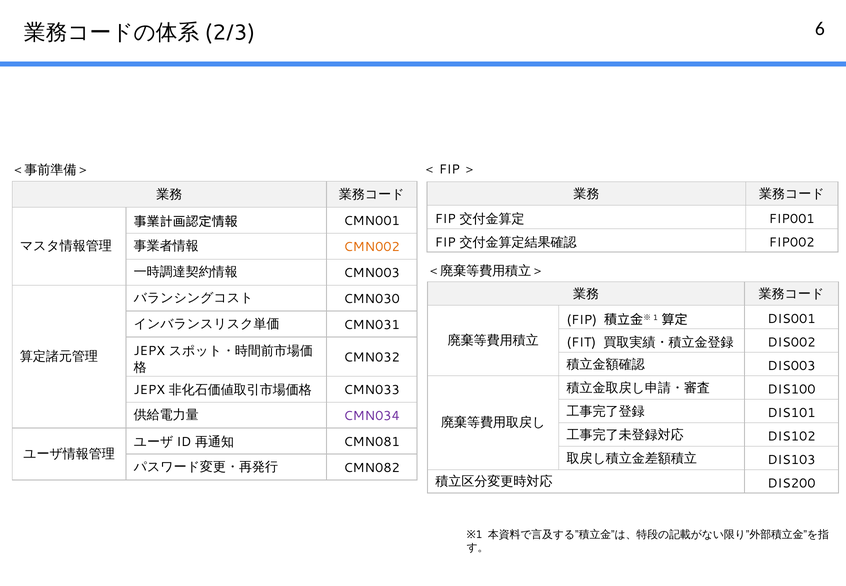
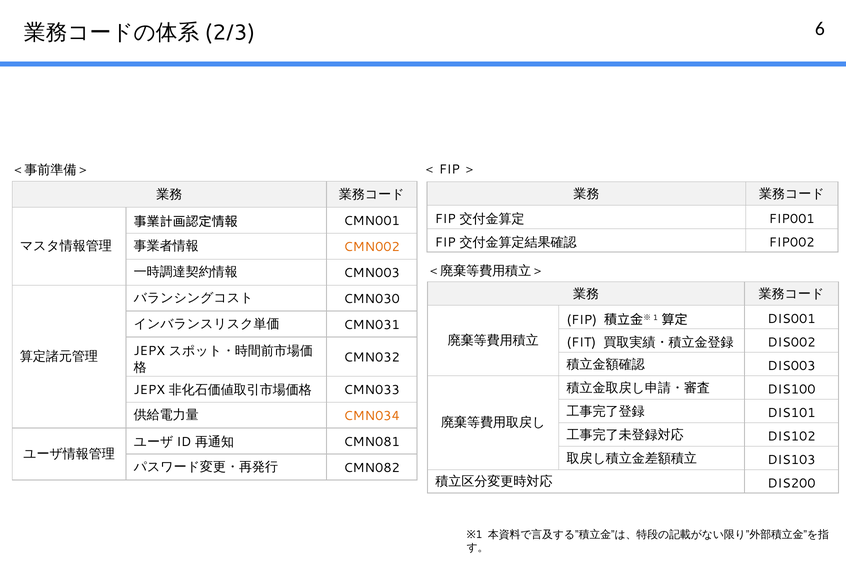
CMN034 colour: purple -> orange (372, 416)
